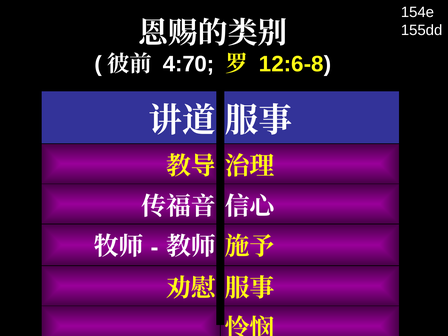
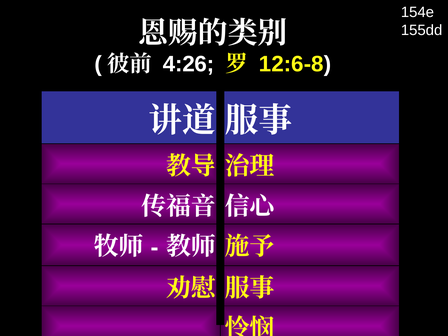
4:70: 4:70 -> 4:26 (189, 64)
